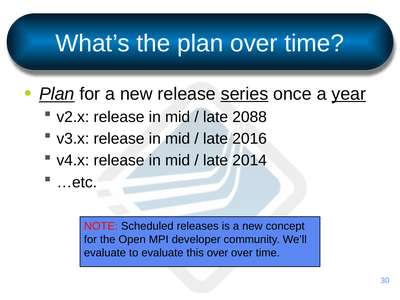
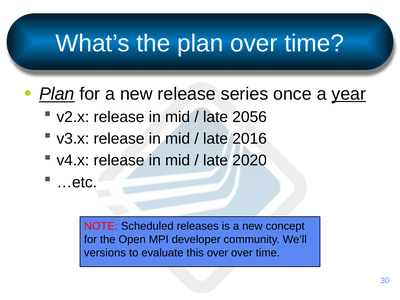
series underline: present -> none (245, 94)
2088: 2088 -> 2056 (250, 117)
2014: 2014 -> 2020 (250, 160)
evaluate: evaluate -> versions (105, 253)
